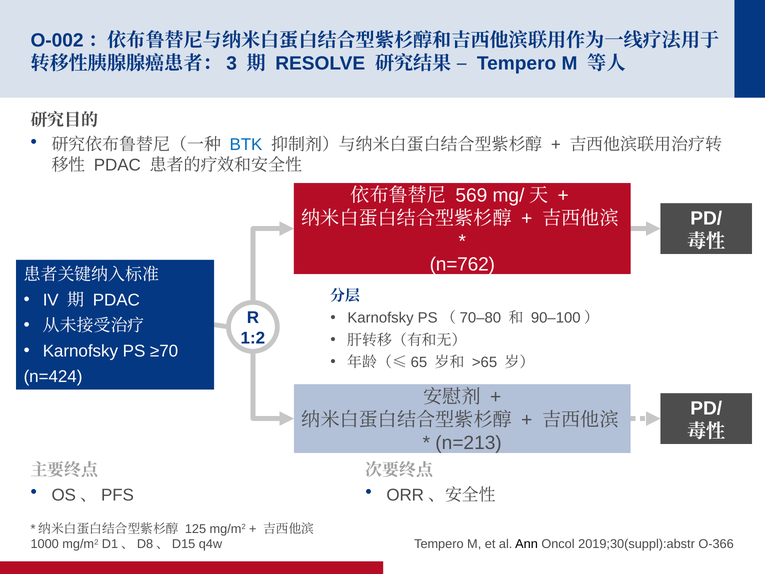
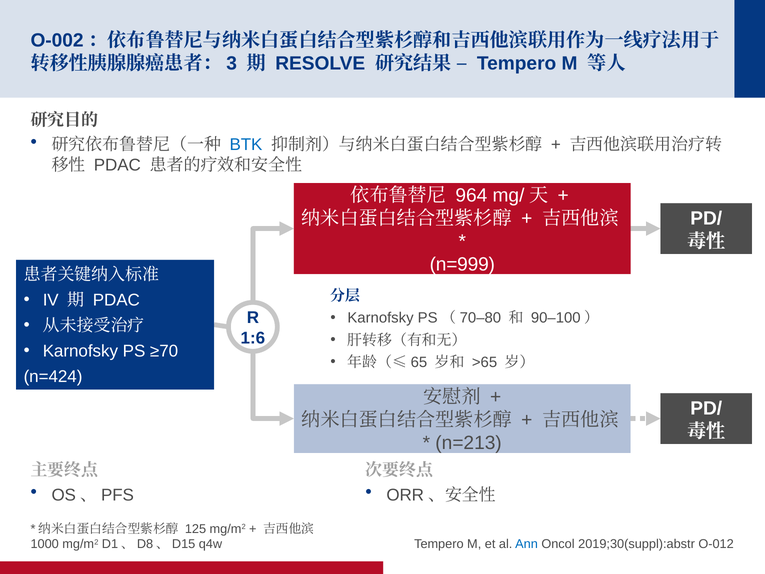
569: 569 -> 964 (471, 195)
n=762: n=762 -> n=999 (462, 264)
1:2: 1:2 -> 1:6 (253, 338)
Ann colour: black -> blue (527, 544)
O-366: O-366 -> O-012 (716, 544)
